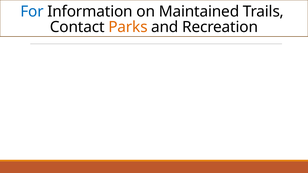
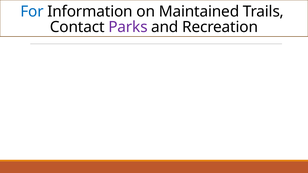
Parks colour: orange -> purple (128, 27)
